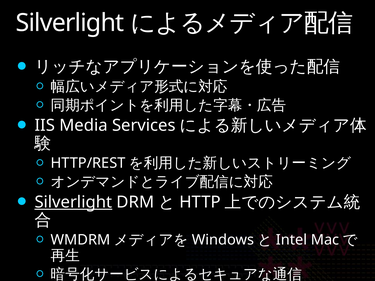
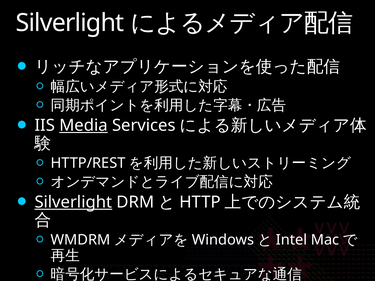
Media underline: none -> present (83, 125)
